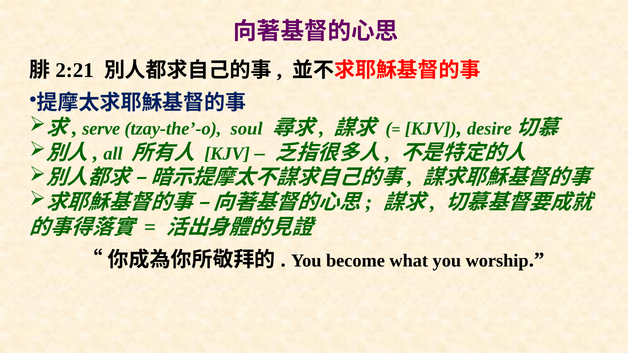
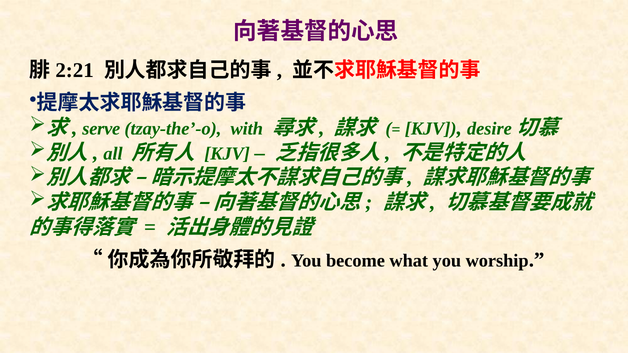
soul: soul -> with (247, 129)
